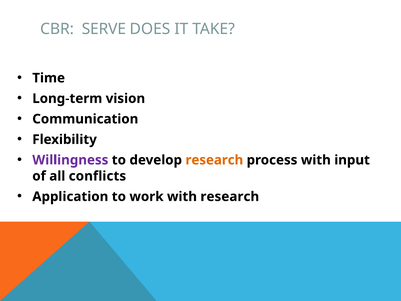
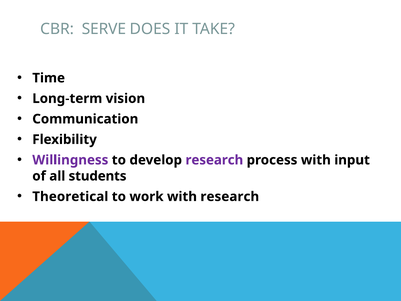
research colour: orange -> purple (214, 160)
conflicts: conflicts -> students (98, 176)
Application: Application -> Theoretical (70, 196)
